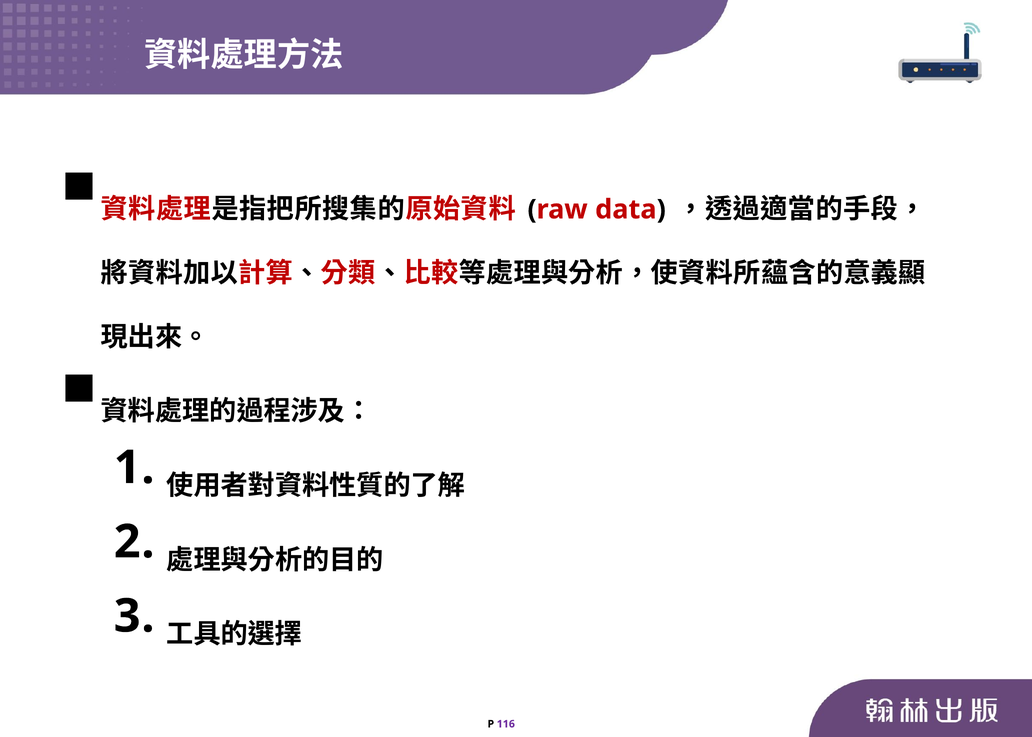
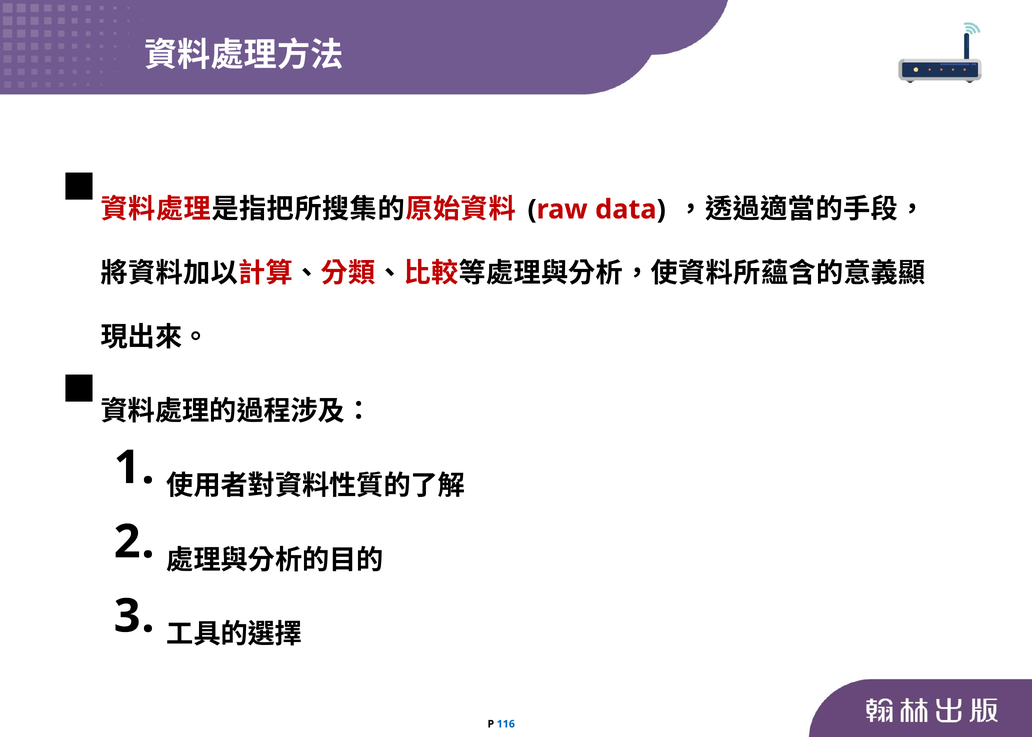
116 colour: purple -> blue (506, 724)
